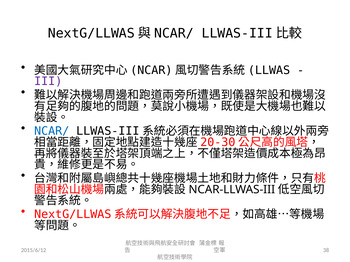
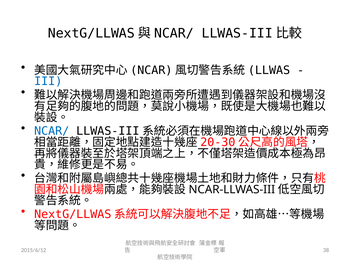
III colour: purple -> blue (48, 82)
